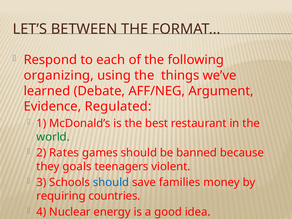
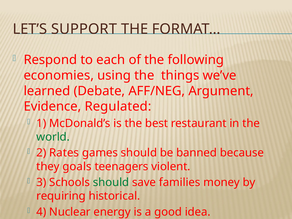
BETWEEN: BETWEEN -> SUPPORT (84, 29)
organizing: organizing -> economies (59, 75)
should colour: blue -> green (111, 182)
countries: countries -> historical (114, 196)
